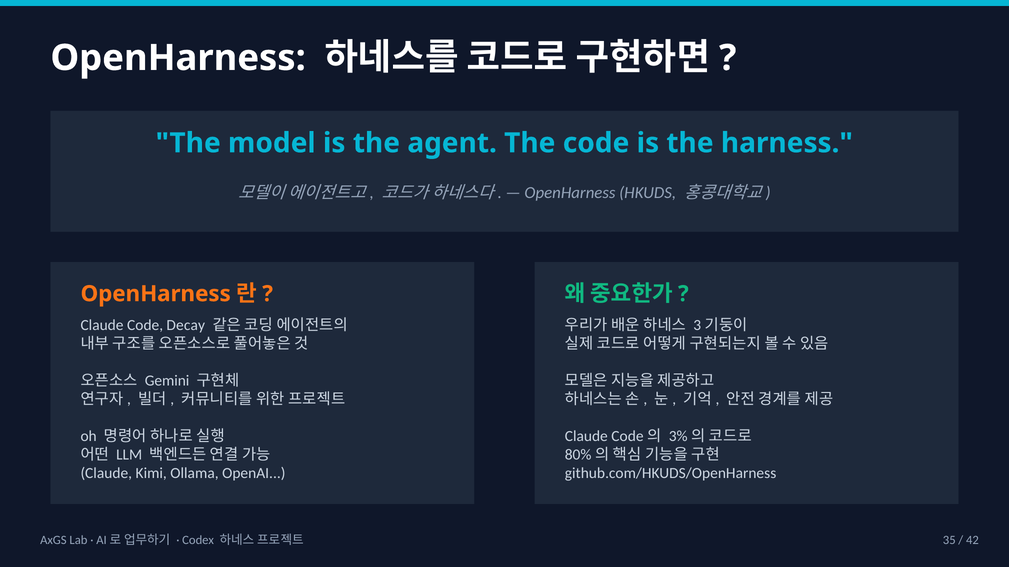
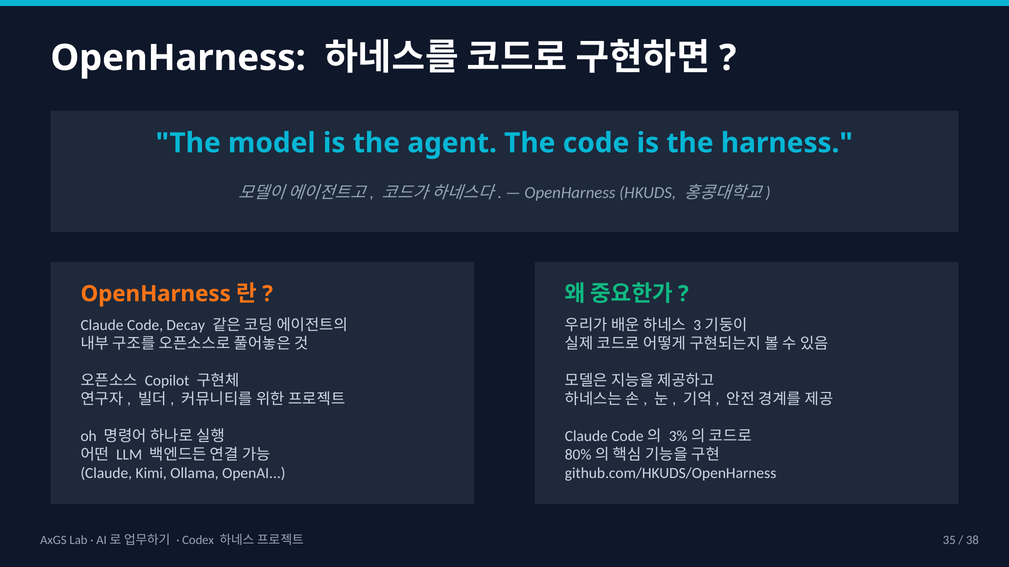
Gemini: Gemini -> Copilot (167, 381)
42: 42 -> 38 (972, 541)
